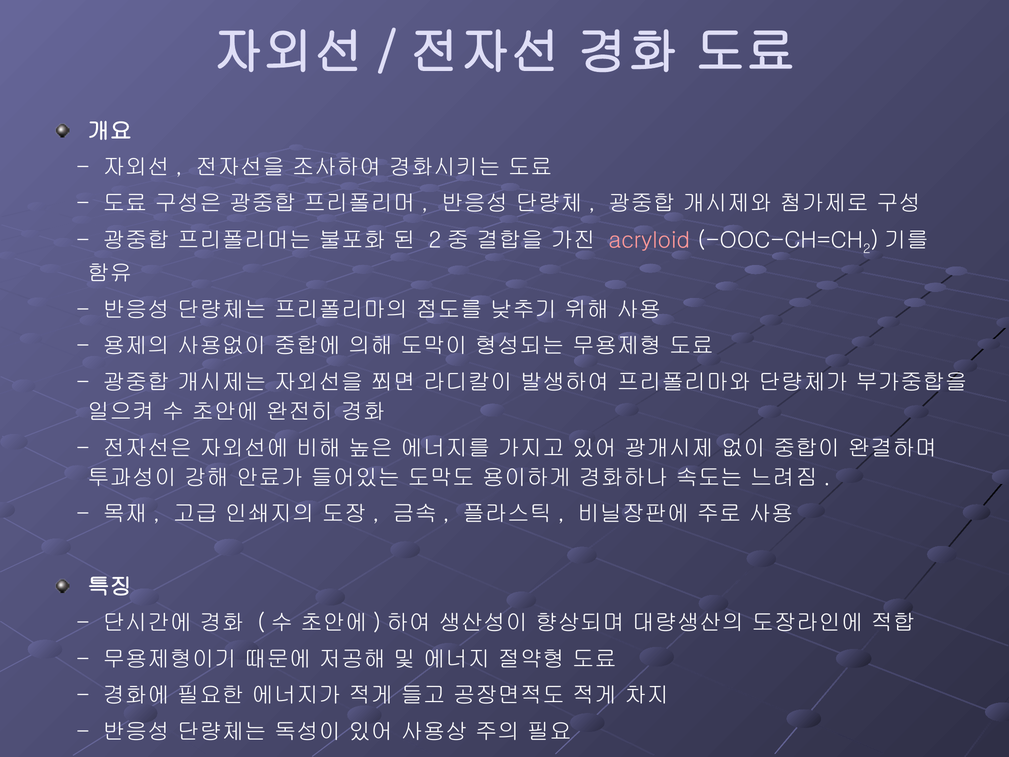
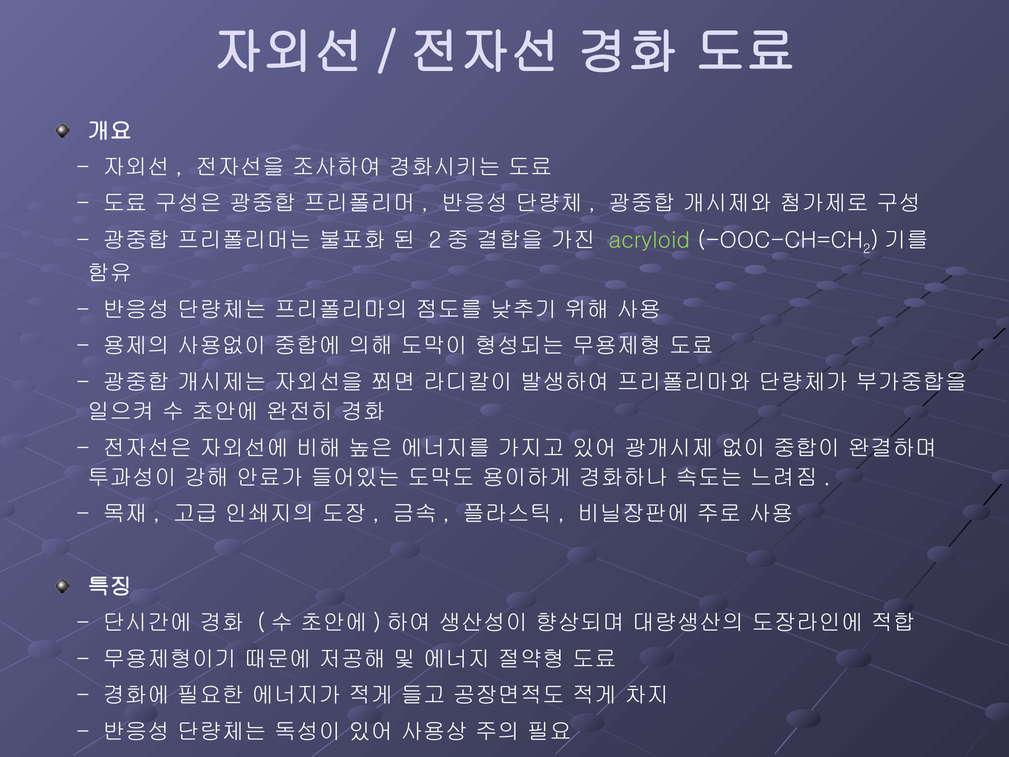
acryloid colour: pink -> light green (649, 240)
